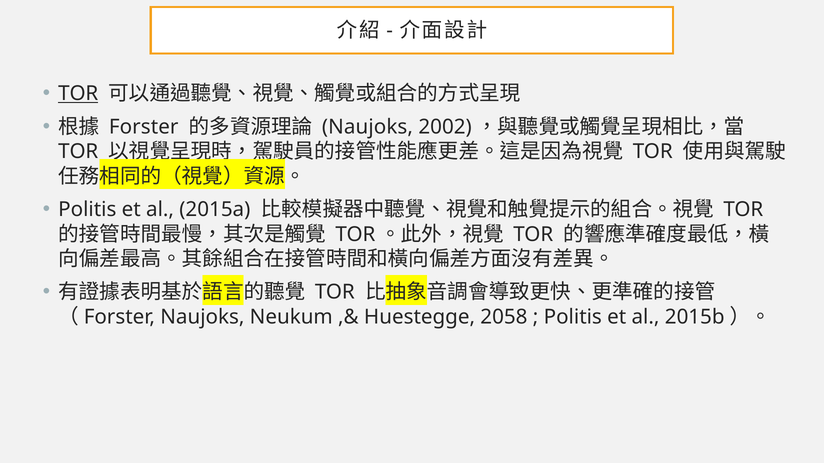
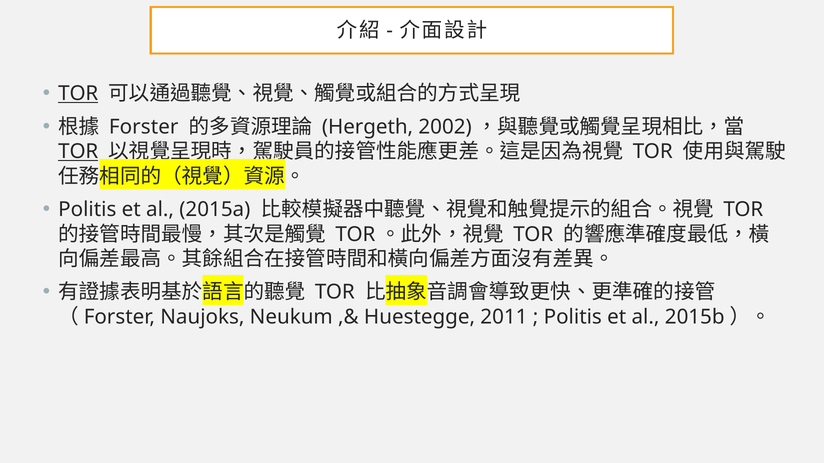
Naujoks: Naujoks -> Hergeth (368, 127)
TOR underline: none -> present (78, 152)
2058: 2058 -> 2011 (504, 317)
